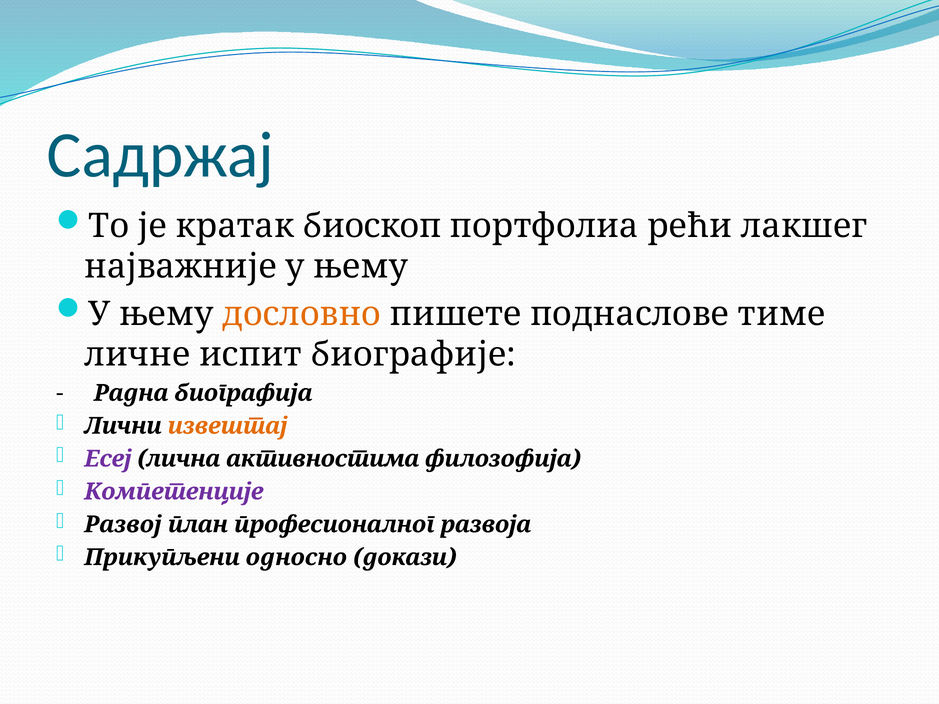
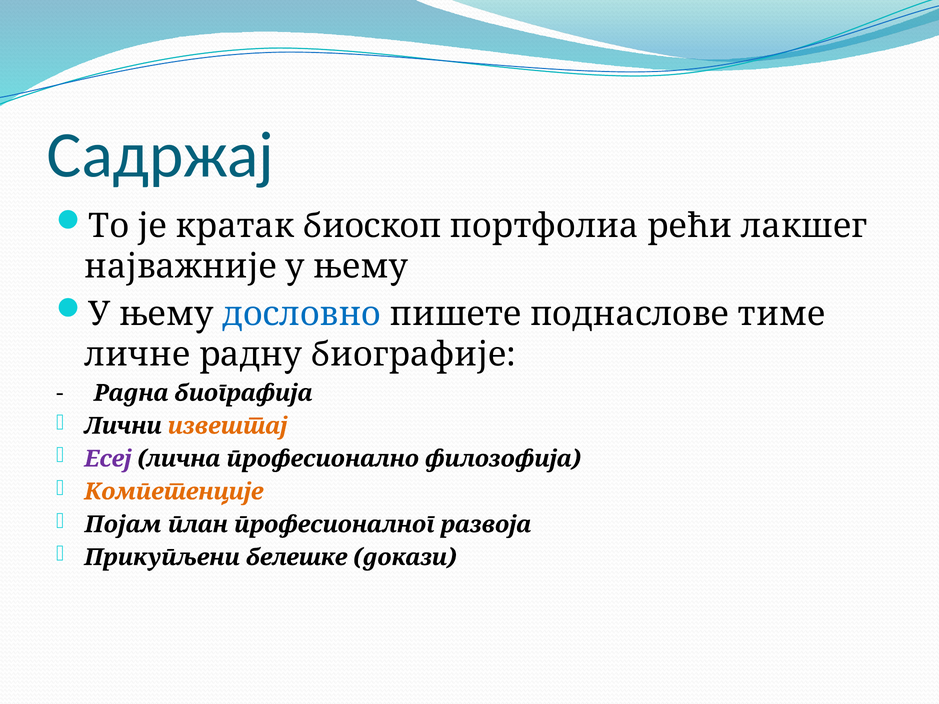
дословно colour: orange -> blue (301, 314)
испит: испит -> радну (251, 355)
активностима: активностима -> професионално (323, 459)
Компетенције colour: purple -> orange (174, 492)
Развој: Развој -> Појам (123, 525)
односно: односно -> белешке (297, 558)
